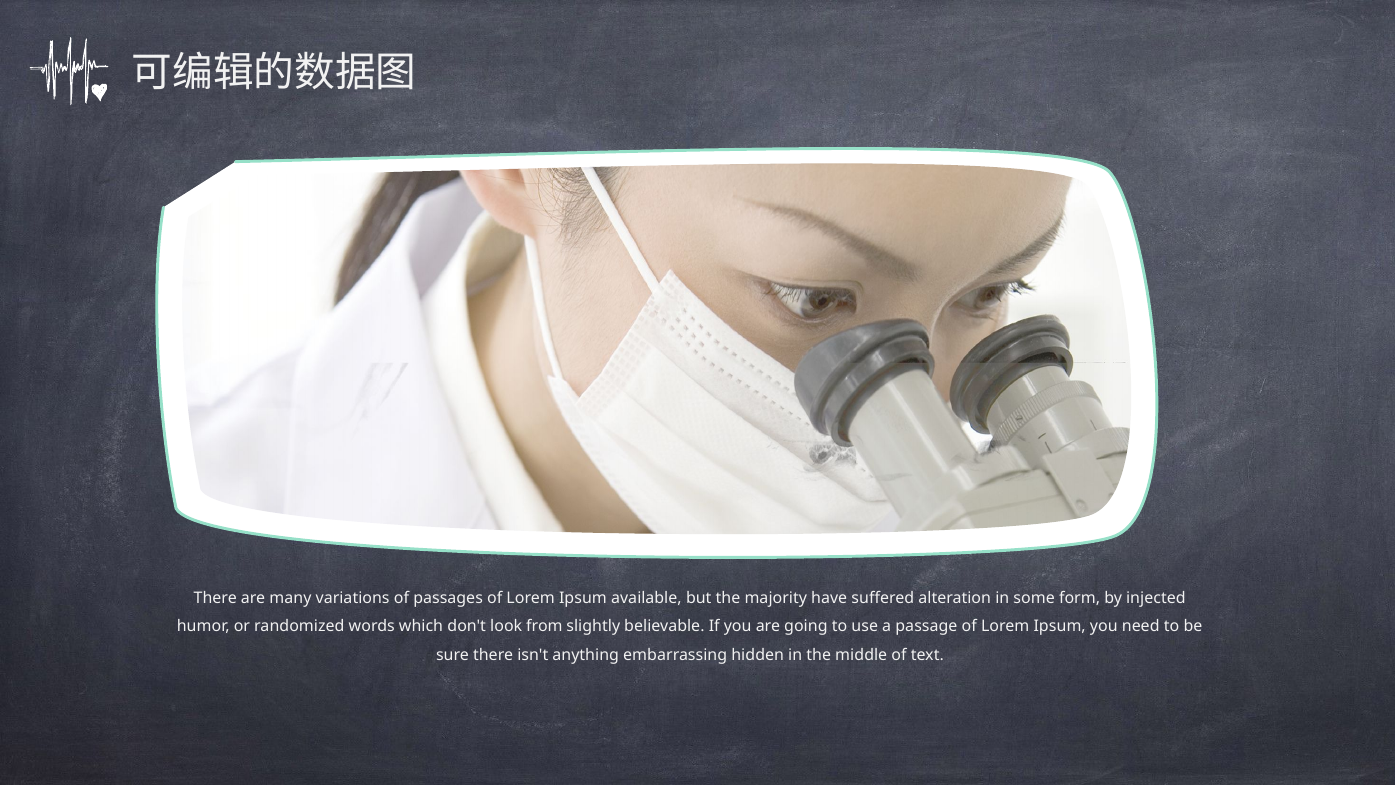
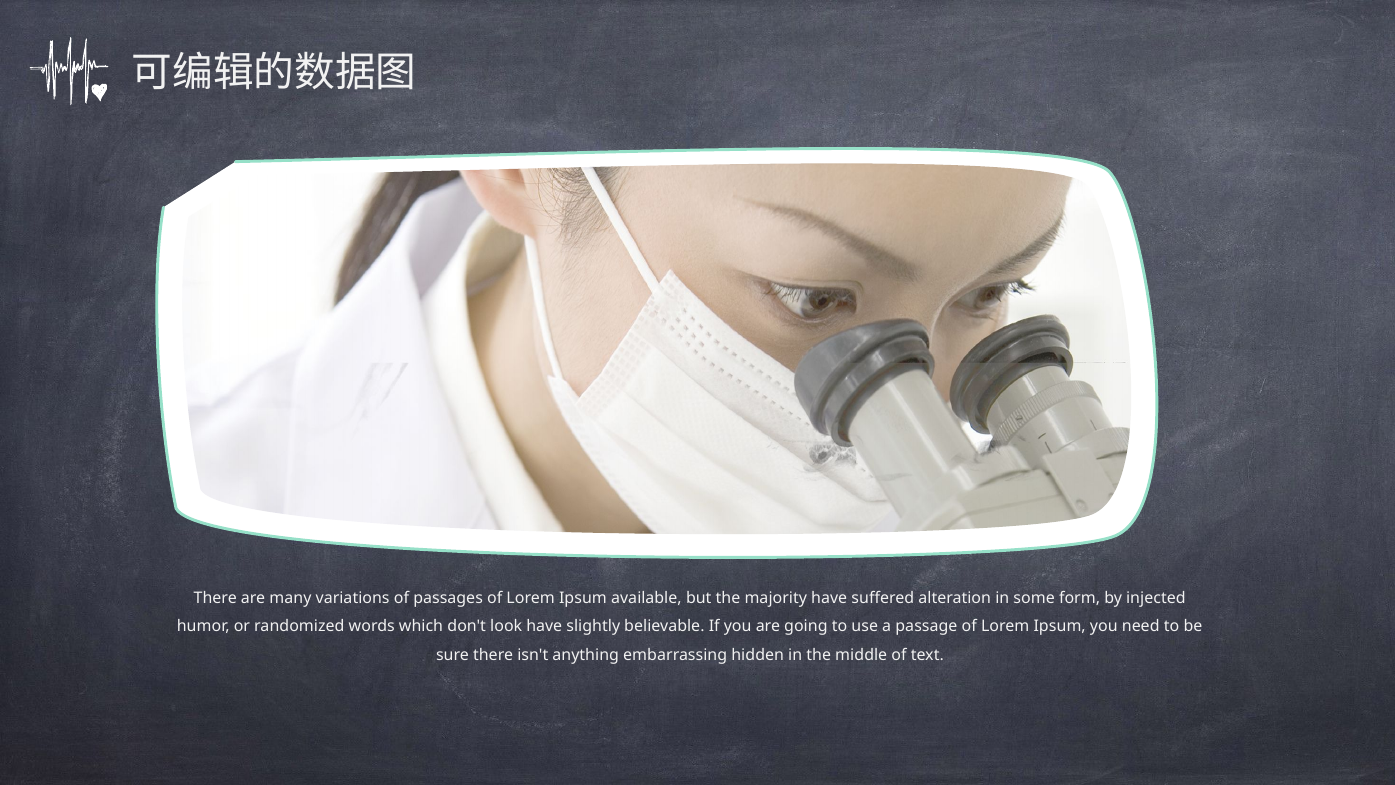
look from: from -> have (544, 626)
